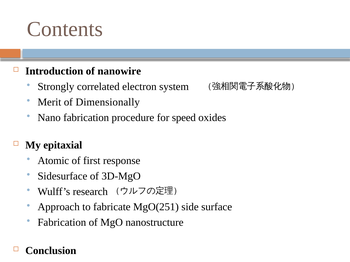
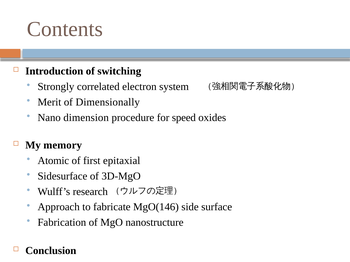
nanowire: nanowire -> switching (119, 71)
Nano fabrication: fabrication -> dimension (86, 118)
epitaxial: epitaxial -> memory (63, 145)
response: response -> epitaxial (122, 161)
MgO(251: MgO(251 -> MgO(146 (156, 207)
